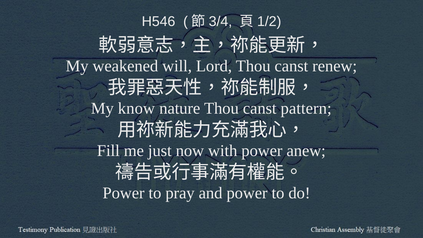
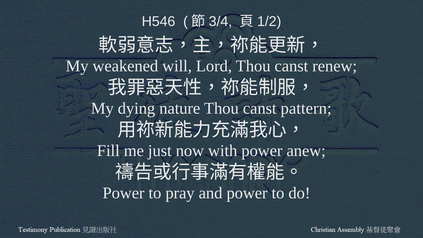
know: know -> dying (137, 108)
